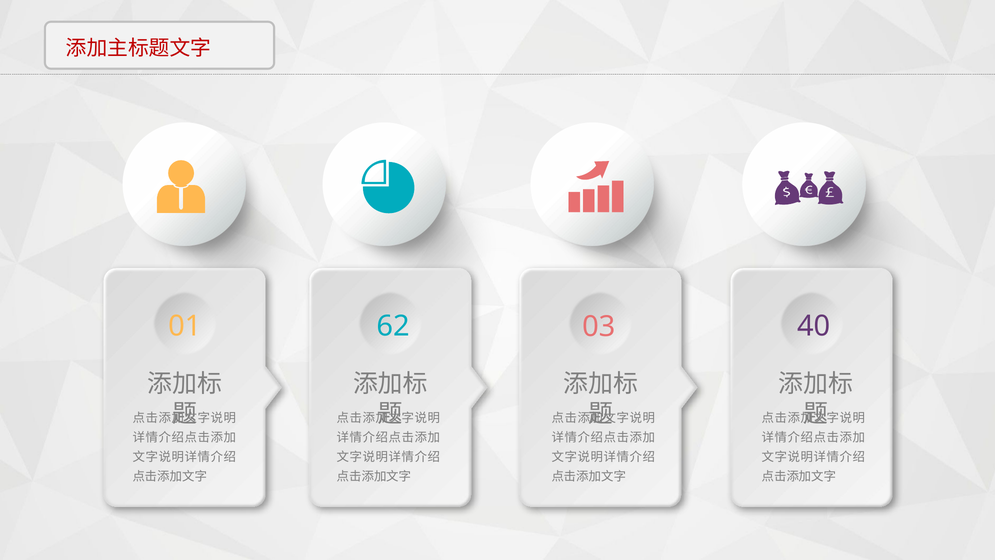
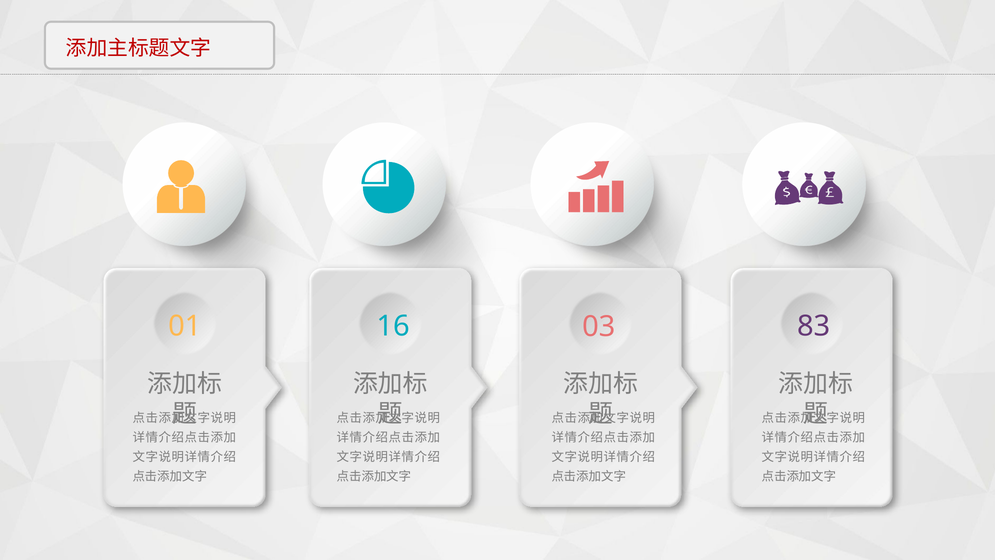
62: 62 -> 16 (393, 326)
40: 40 -> 83 (814, 326)
